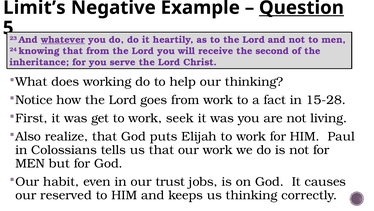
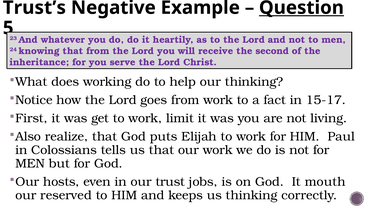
Limit’s: Limit’s -> Trust’s (34, 8)
whatever underline: present -> none (63, 40)
15-28: 15-28 -> 15-17 (326, 100)
seek: seek -> limit (180, 118)
habit: habit -> hosts (61, 181)
causes: causes -> mouth (325, 181)
